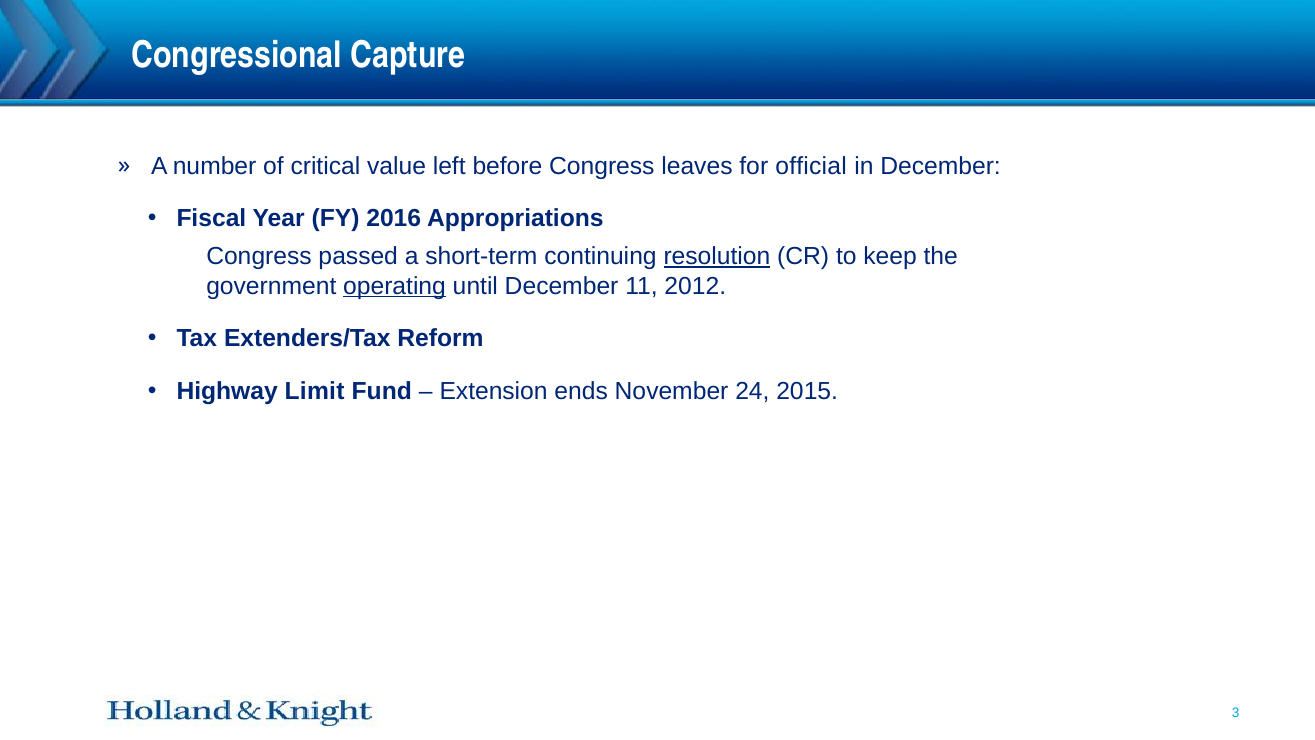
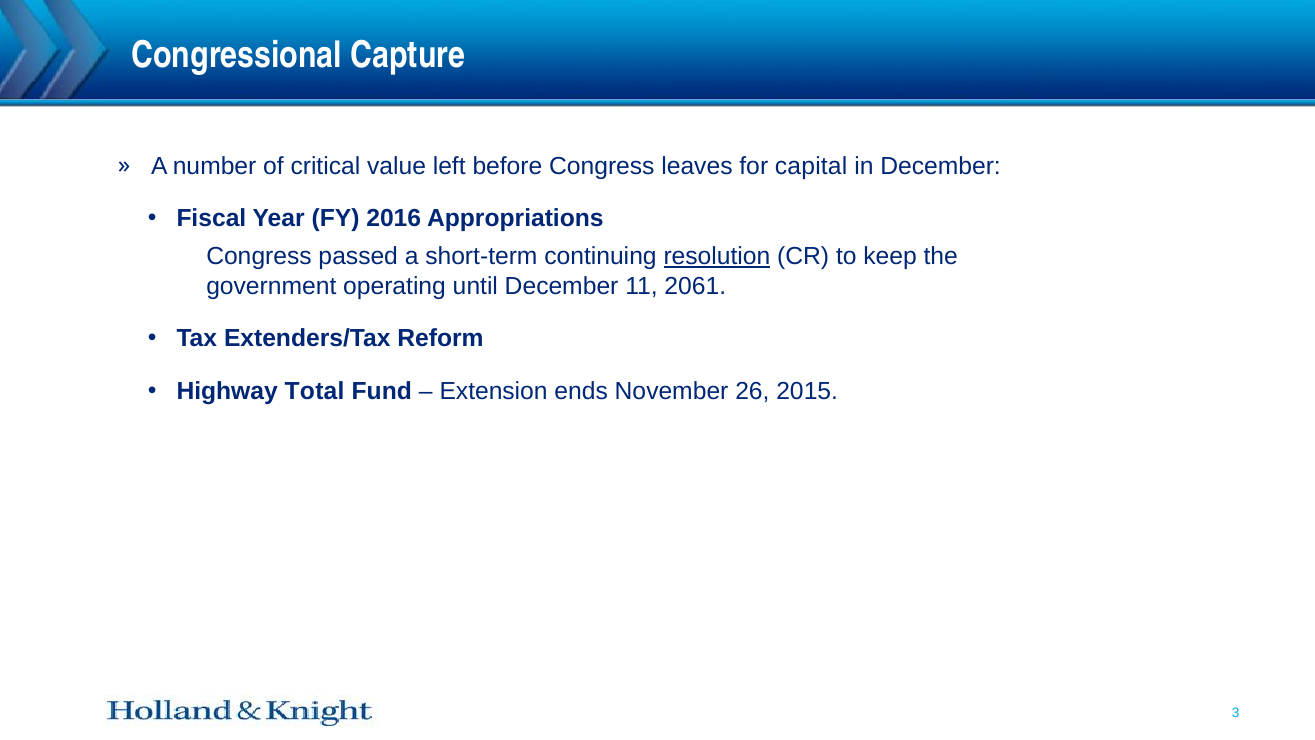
official: official -> capital (811, 166)
operating underline: present -> none (395, 286)
2012: 2012 -> 2061 (695, 286)
Limit: Limit -> Total (315, 391)
24: 24 -> 26 (752, 391)
